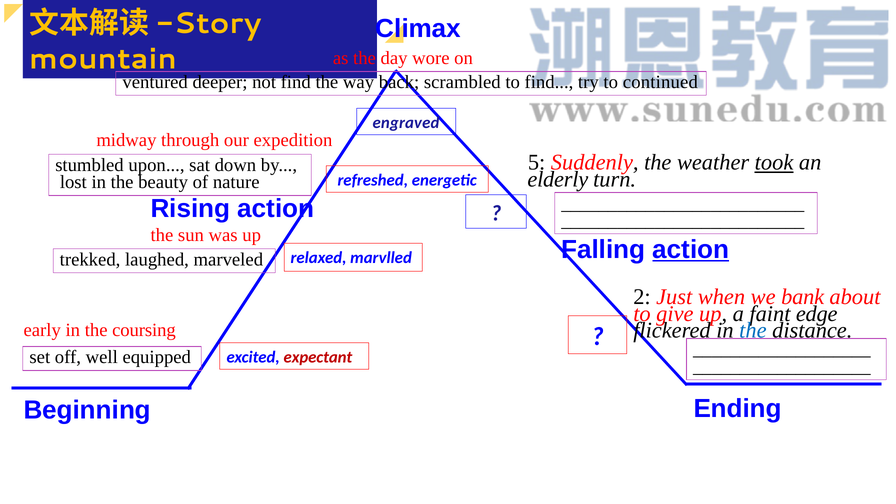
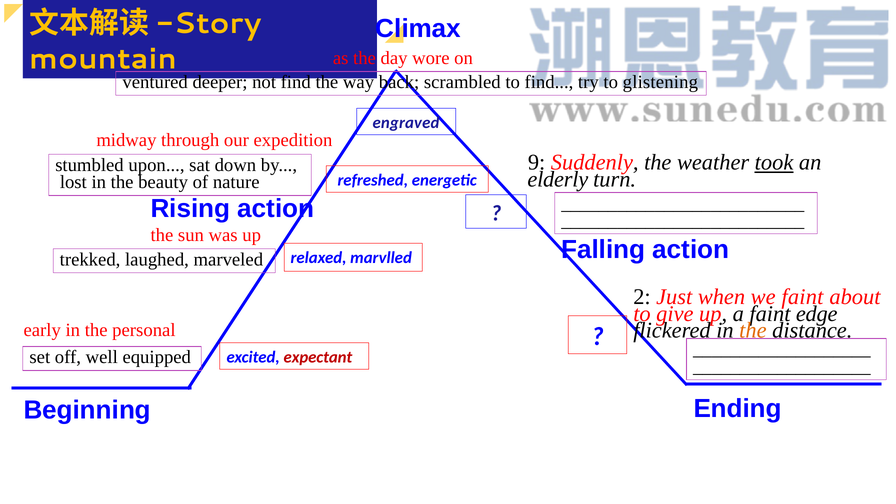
continued: continued -> glistening (660, 82)
5: 5 -> 9 (537, 162)
action underline: present -> none (691, 250)
we bank: bank -> faint (802, 297)
the colour: blue -> orange (753, 331)
coursing: coursing -> personal (144, 330)
